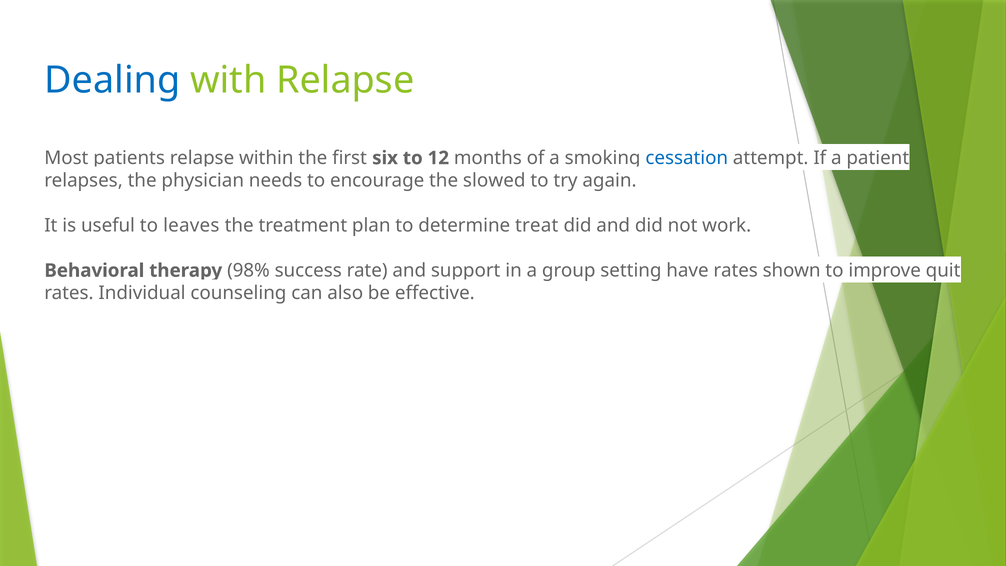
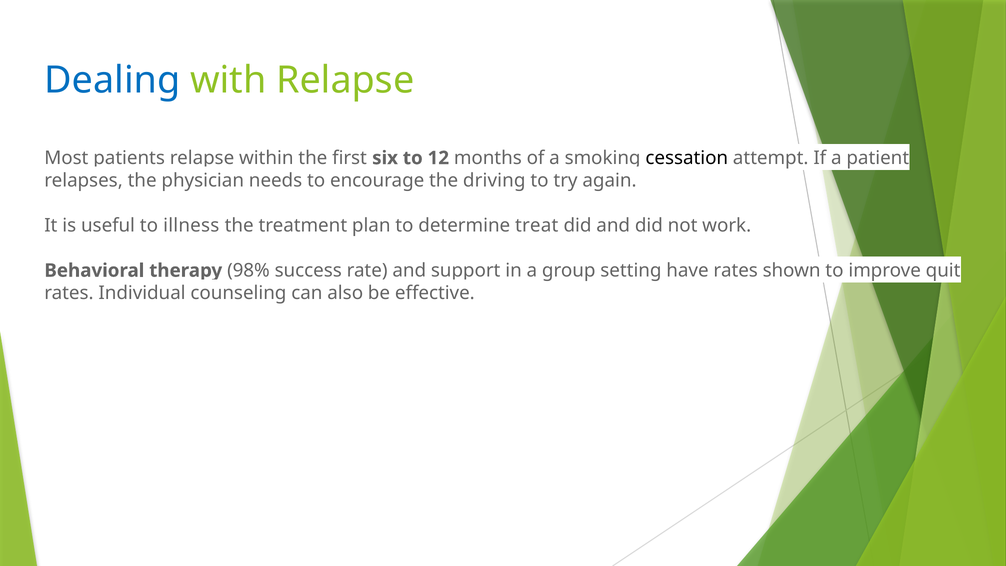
cessation colour: blue -> black (687, 158)
slowed: slowed -> driving (494, 181)
leaves: leaves -> illness (191, 226)
